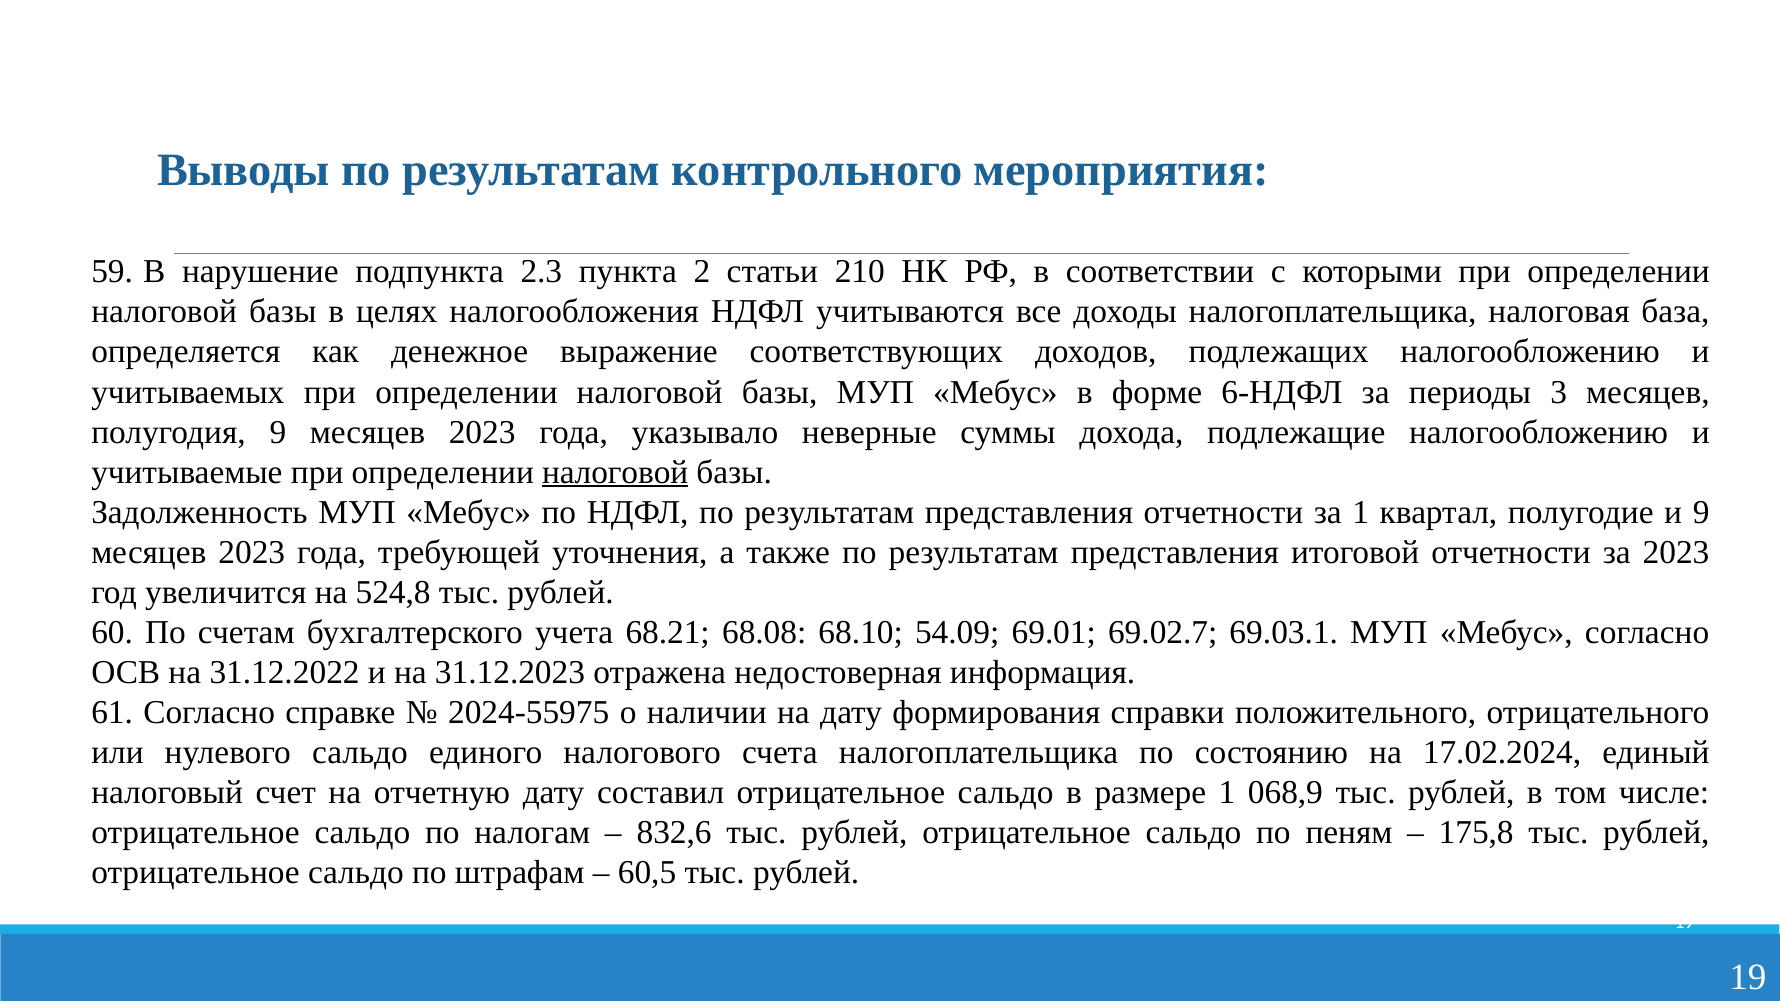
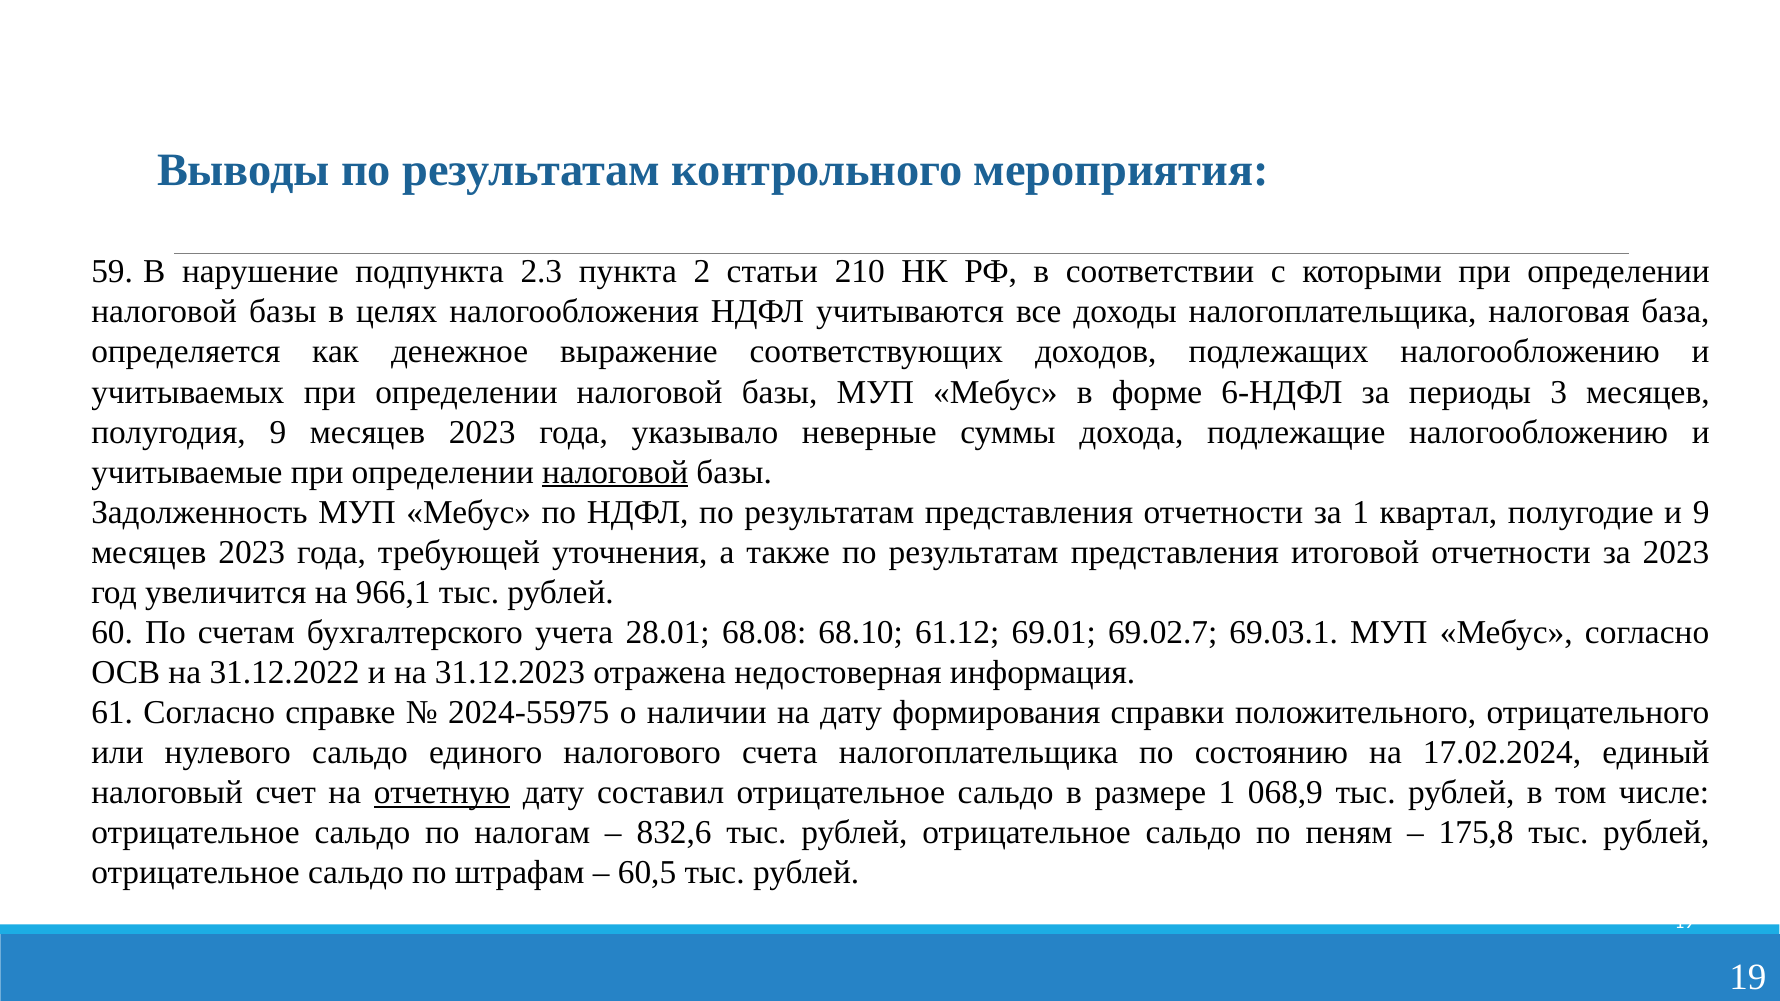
524,8: 524,8 -> 966,1 (393, 592)
68.21: 68.21 -> 28.01 (668, 632)
54.09: 54.09 -> 61.12 (957, 632)
отчетную underline: none -> present (442, 793)
